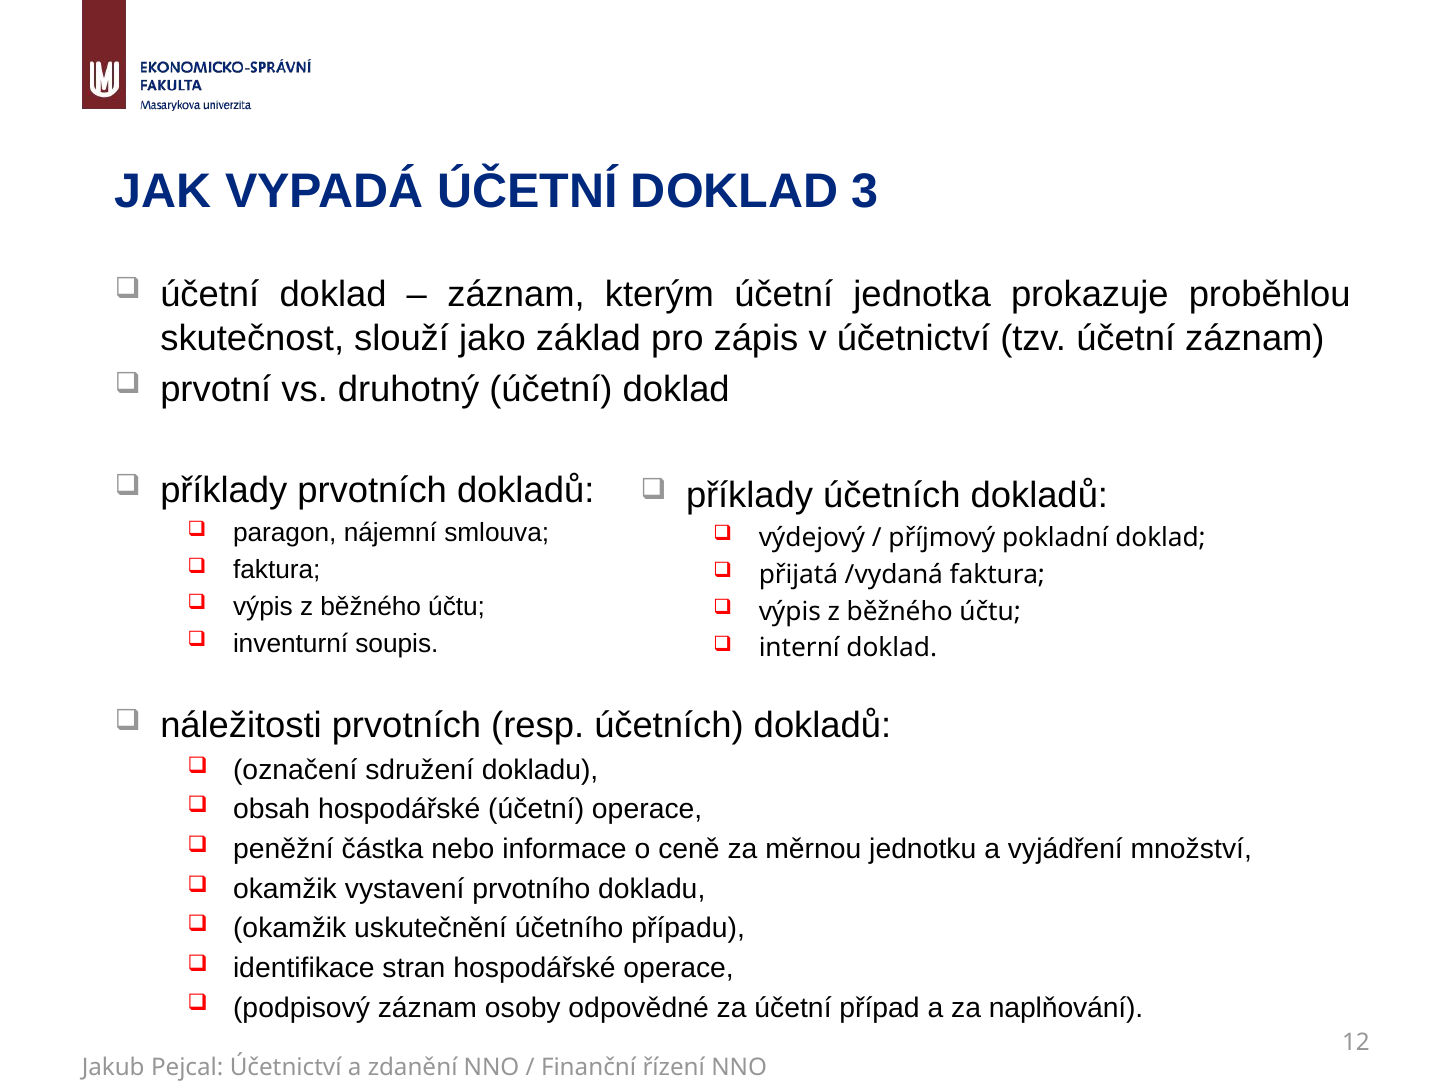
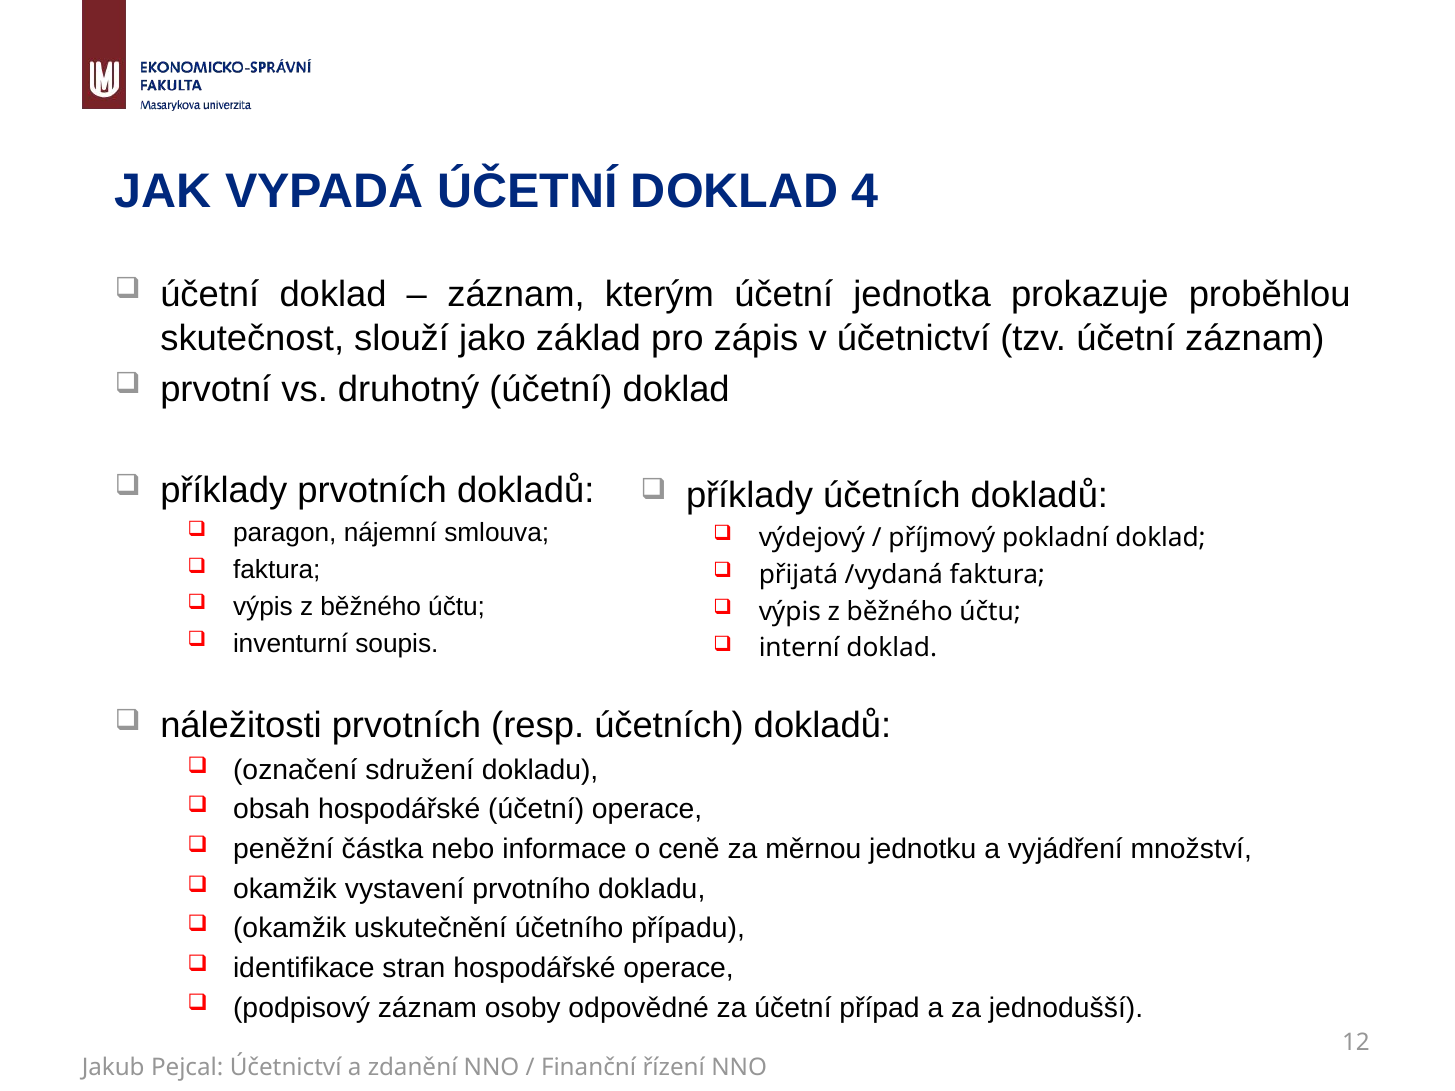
3: 3 -> 4 (865, 191)
naplňování: naplňování -> jednodušší (1066, 1008)
